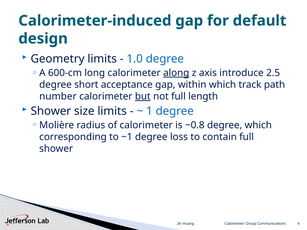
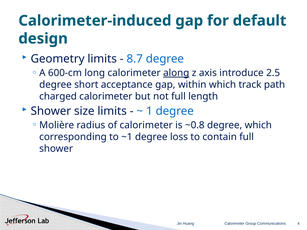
1.0: 1.0 -> 8.7 (135, 59)
number: number -> charged (58, 97)
but underline: present -> none (143, 97)
